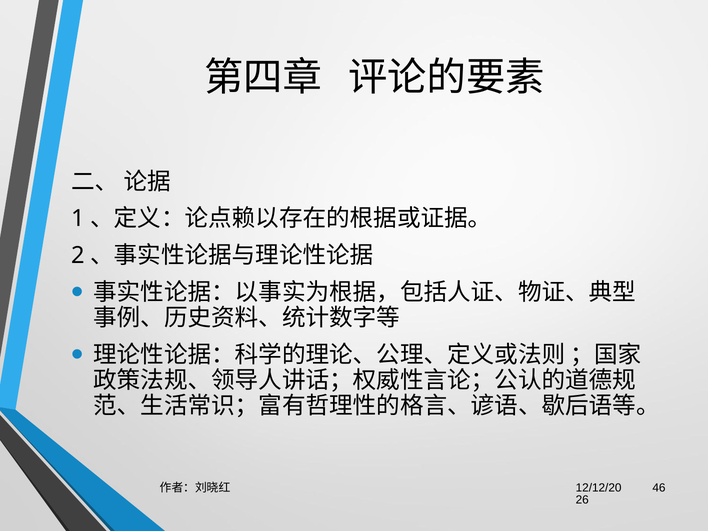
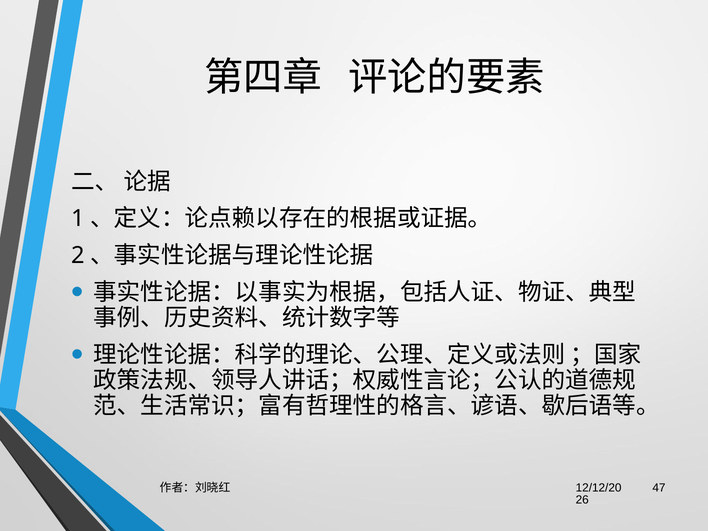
46: 46 -> 47 (659, 488)
